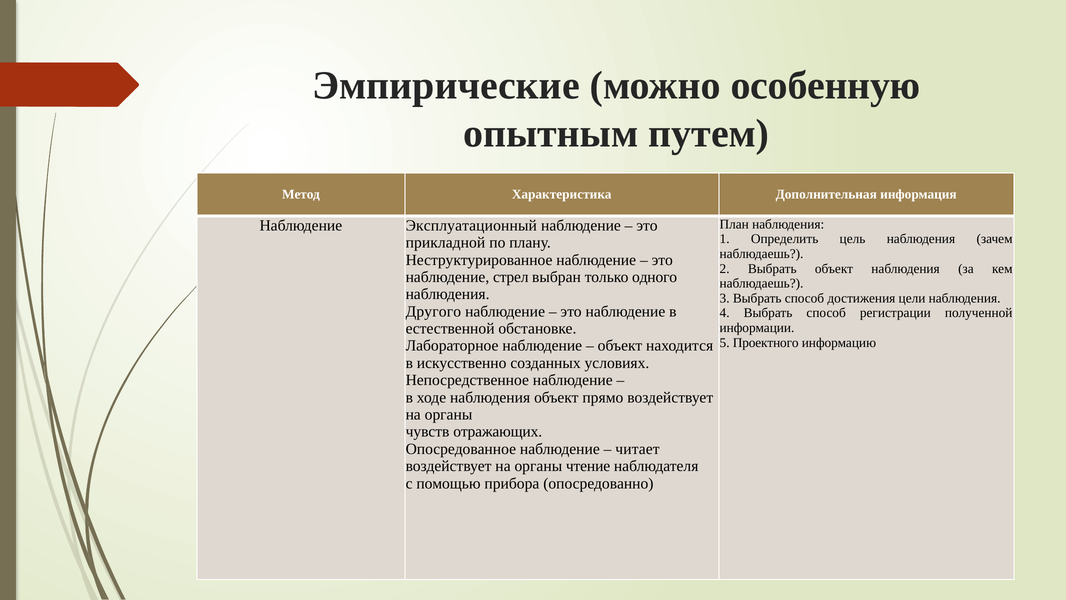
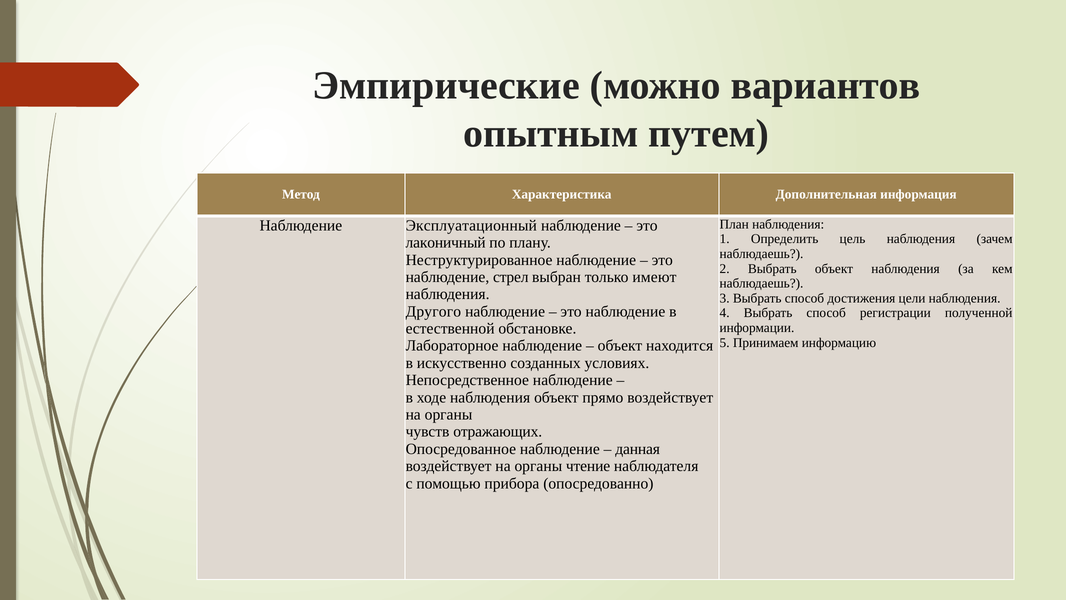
особенную: особенную -> вариантов (825, 85)
прикладной: прикладной -> лаконичный (446, 243)
одного: одного -> имеют (654, 277)
Проектного: Проектного -> Принимаем (766, 342)
читает: читает -> данная (638, 449)
